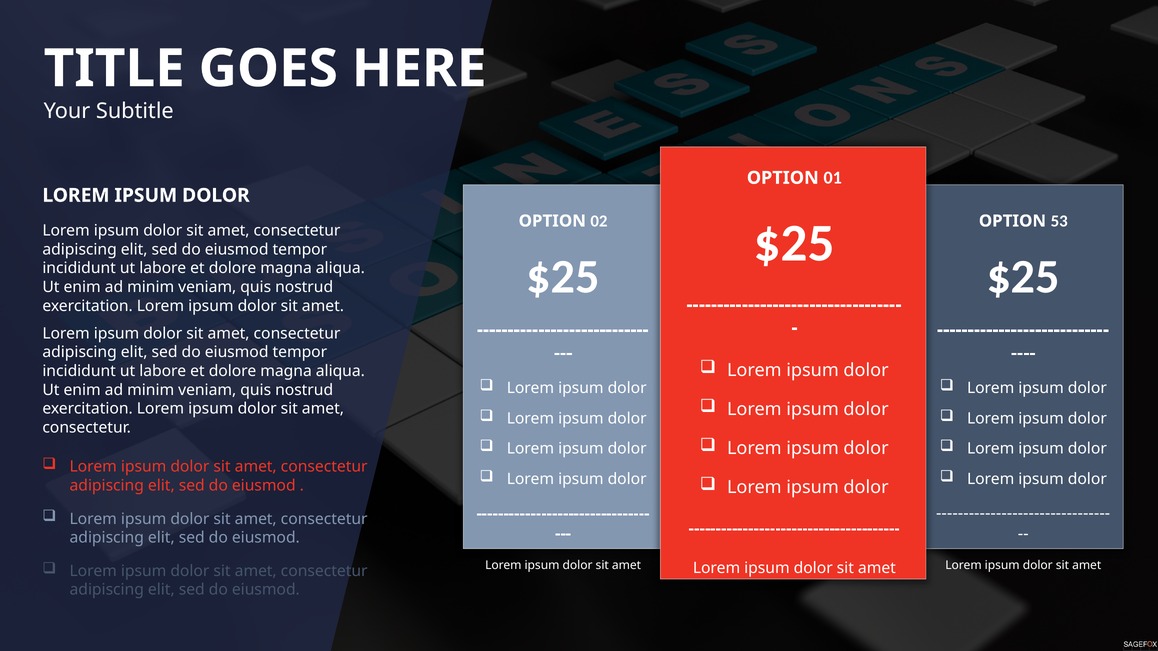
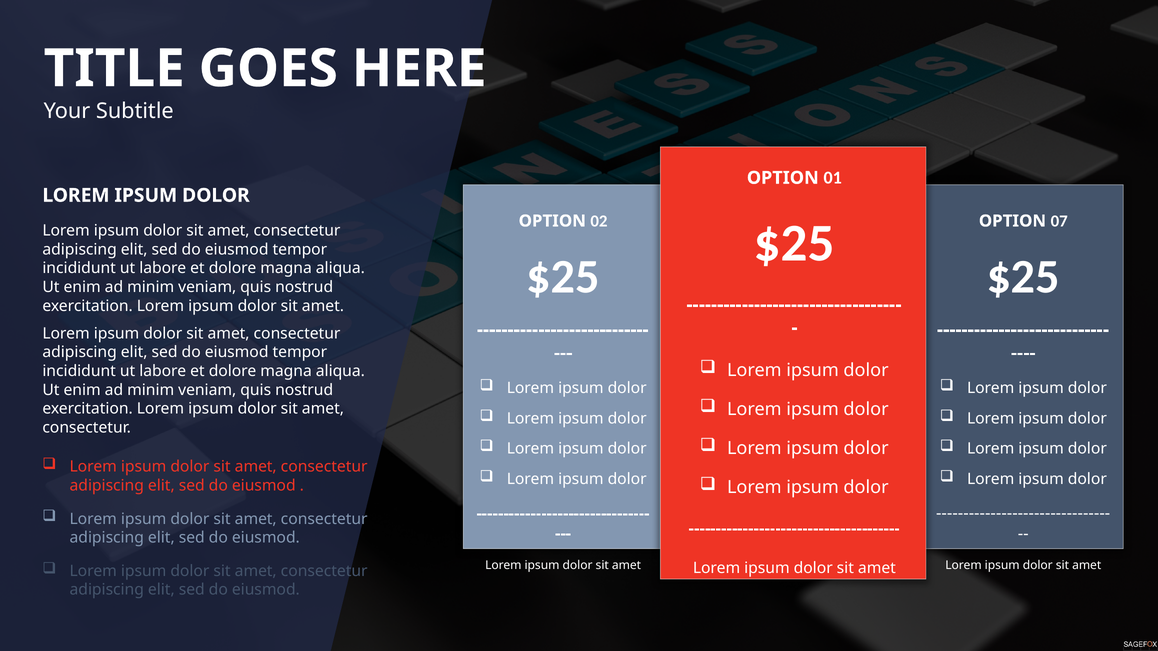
53: 53 -> 07 (1059, 221)
